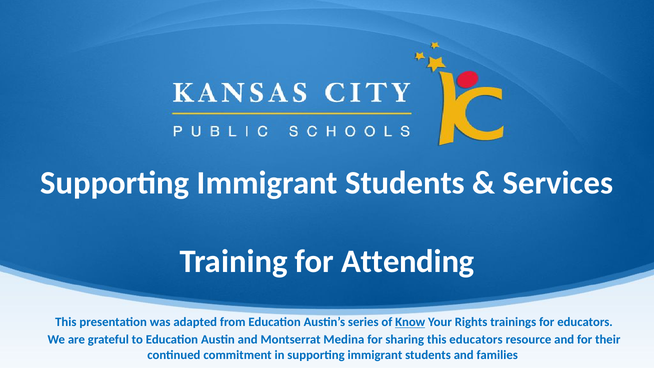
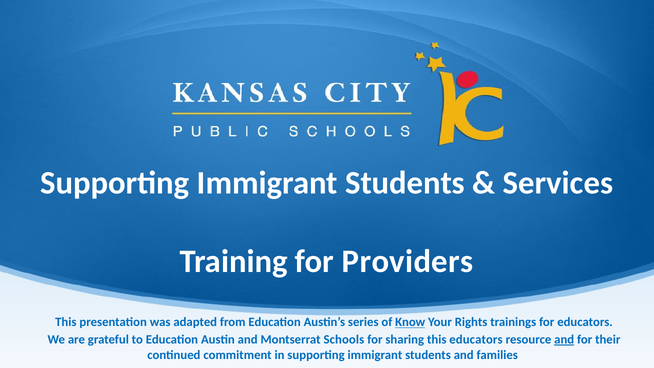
Attending: Attending -> Providers (408, 261)
Medina: Medina -> Schools (344, 339)
and underline: none -> present (564, 339)
